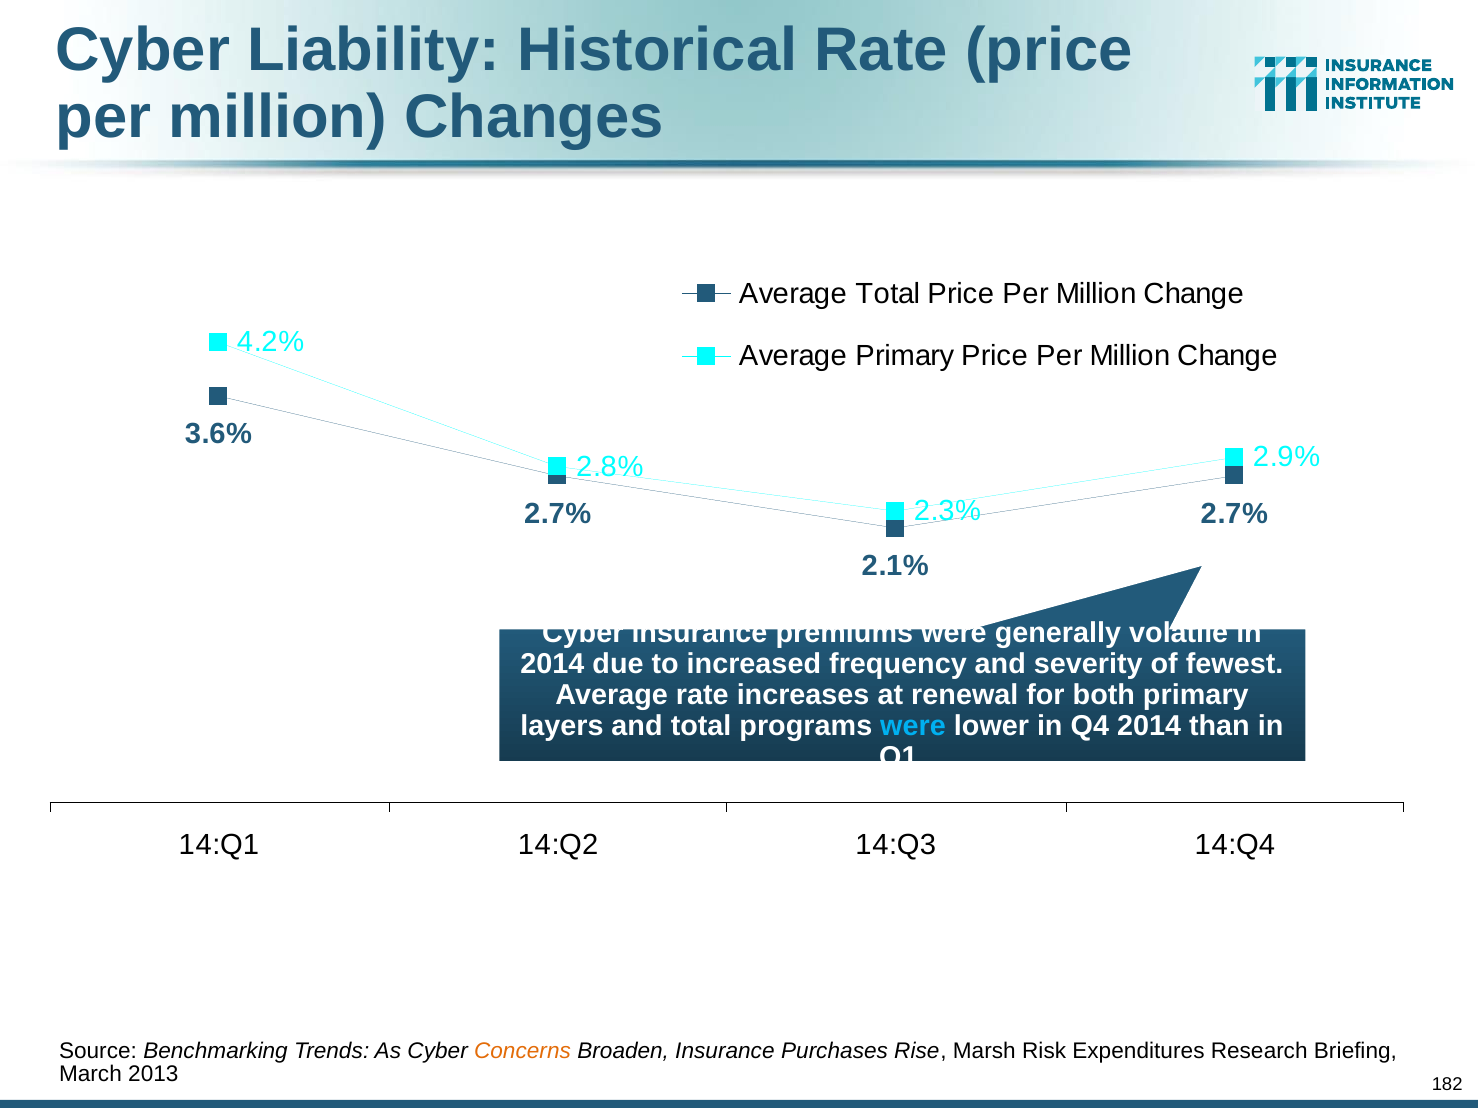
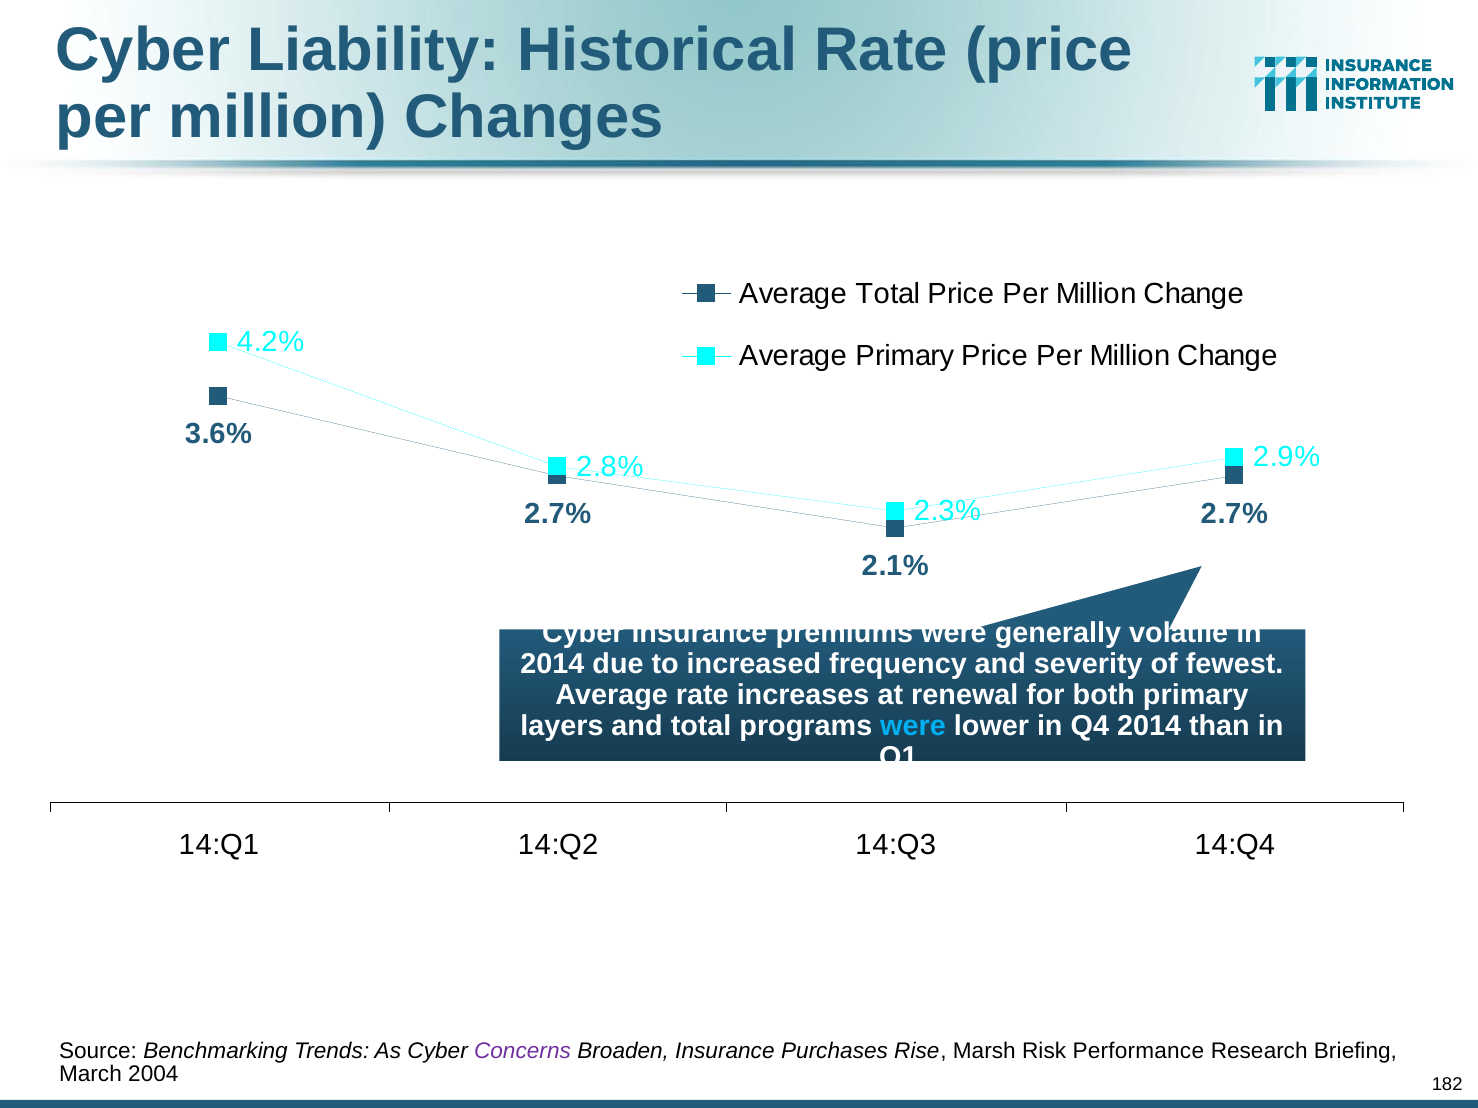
Concerns colour: orange -> purple (522, 1051)
Expenditures: Expenditures -> Performance (1138, 1051)
2013: 2013 -> 2004 (153, 1074)
